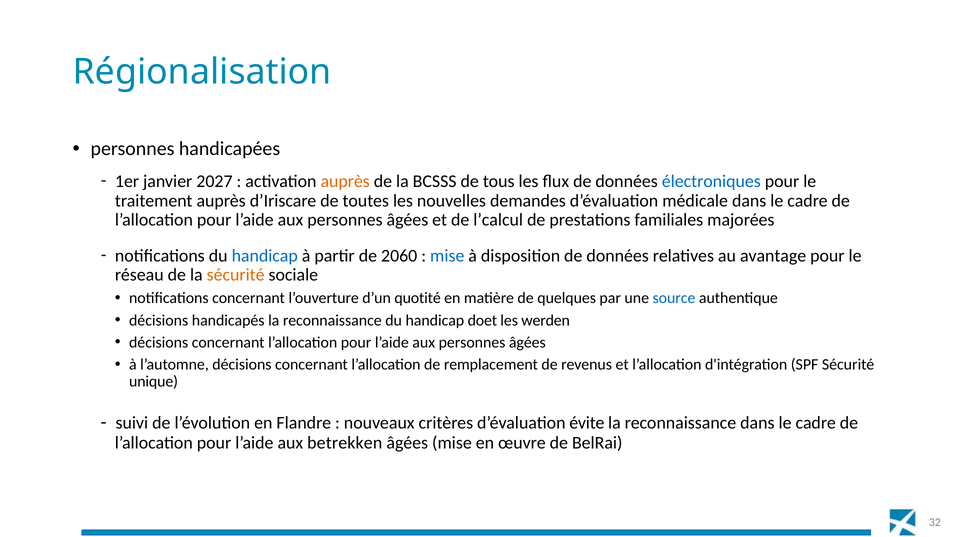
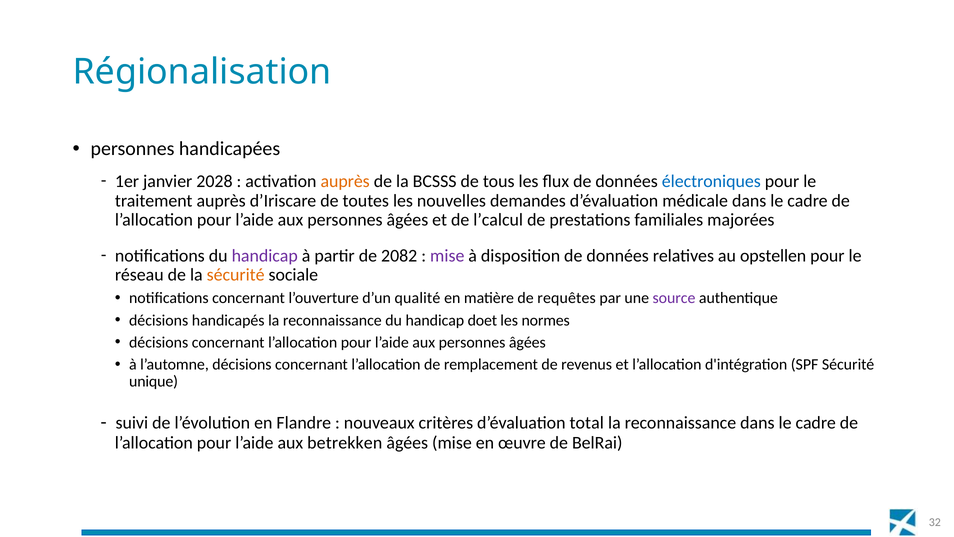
2027: 2027 -> 2028 (214, 181)
handicap colour: blue -> purple (265, 255)
2060: 2060 -> 2082 (399, 255)
mise colour: blue -> purple (447, 255)
avantage: avantage -> opstellen (773, 255)
quotité: quotité -> qualité (417, 298)
quelques: quelques -> requêtes (567, 298)
source colour: blue -> purple (674, 298)
werden: werden -> normes (546, 320)
évite: évite -> total (587, 423)
